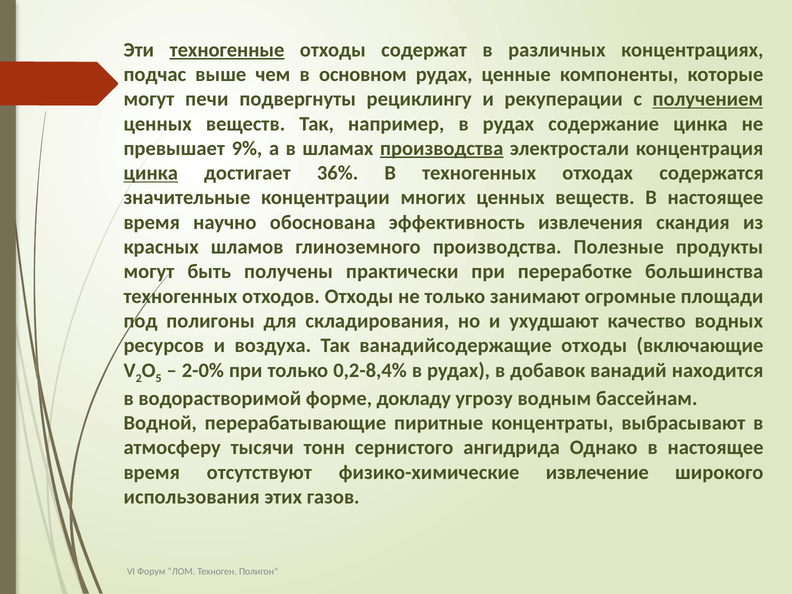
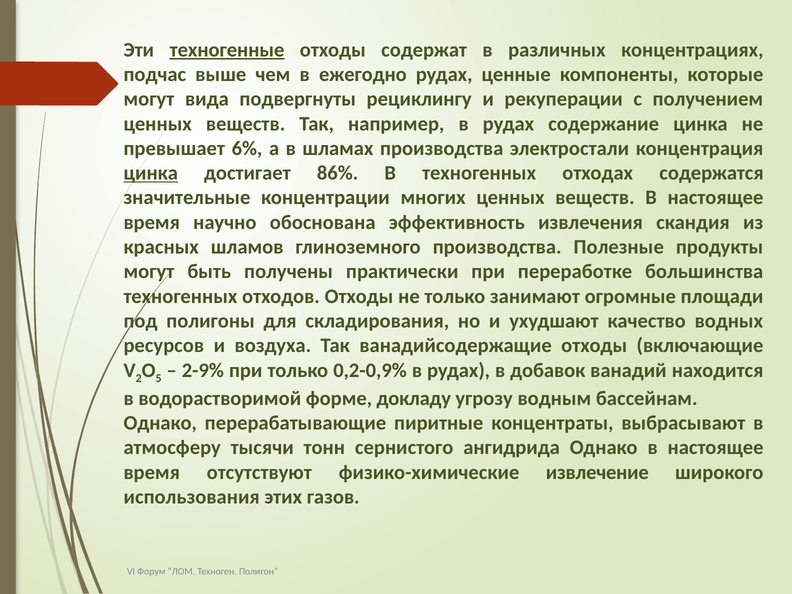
основном: основном -> ежегодно (363, 74)
печи: печи -> вида (207, 99)
получением underline: present -> none (708, 99)
9%: 9% -> 6% (247, 148)
производства underline: present -> none (442, 148)
36%: 36% -> 86% (338, 173)
2-0%: 2-0% -> 2-9% (203, 370)
0,2-8,4%: 0,2-8,4% -> 0,2-0,9% (370, 370)
Водной: Водной -> Однако (160, 423)
